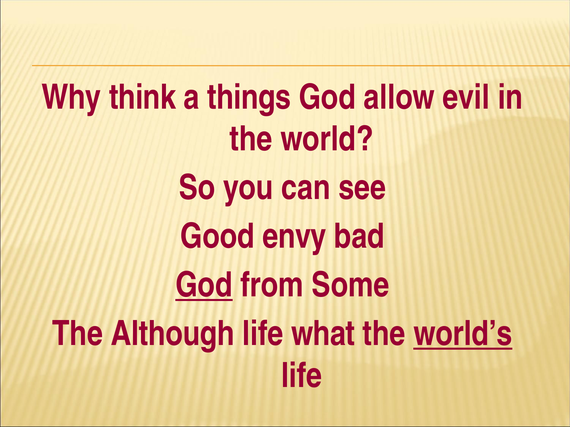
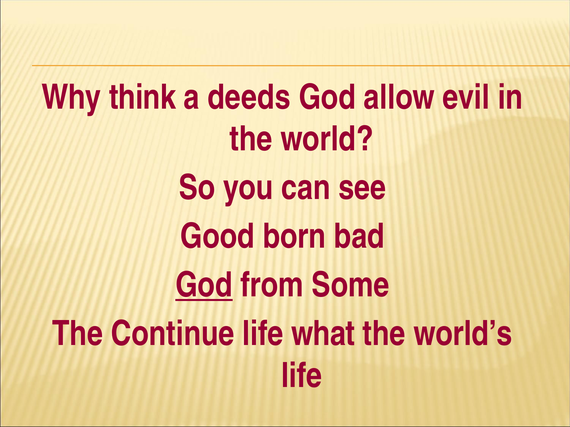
things: things -> deeds (249, 97)
envy: envy -> born (294, 237)
Although: Although -> Continue (173, 334)
world’s underline: present -> none (463, 334)
